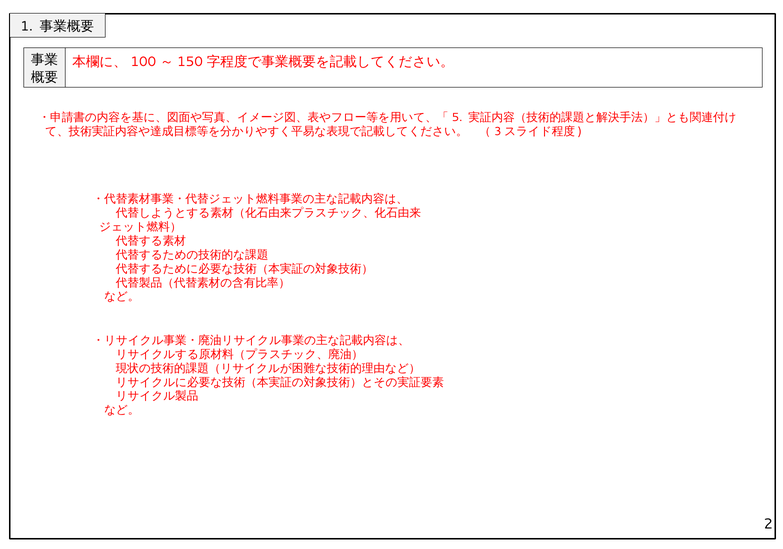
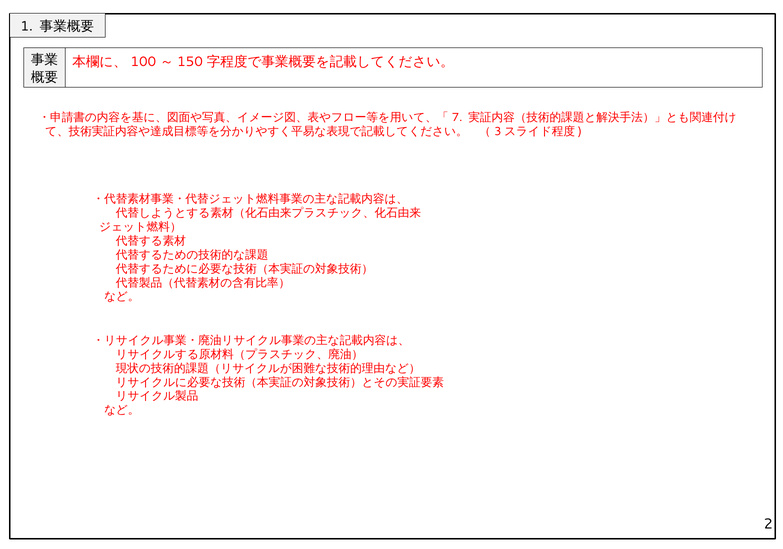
5: 5 -> 7 (457, 118)
